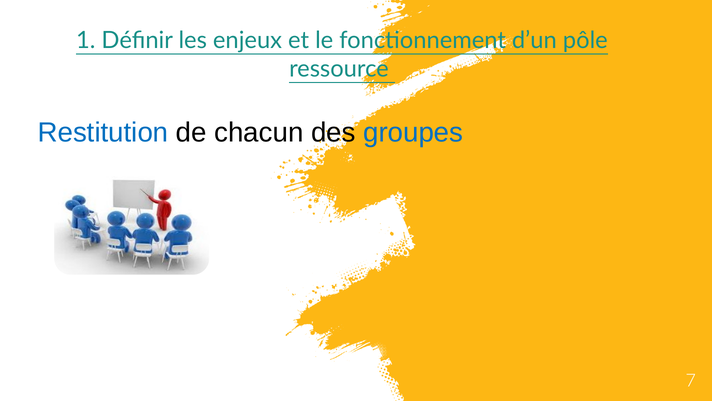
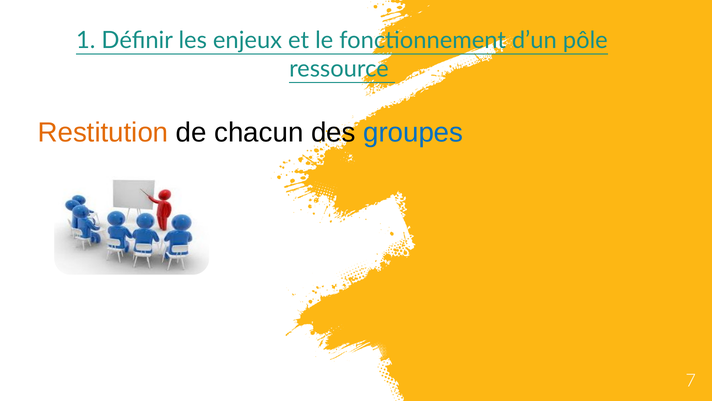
Restitution colour: blue -> orange (103, 133)
